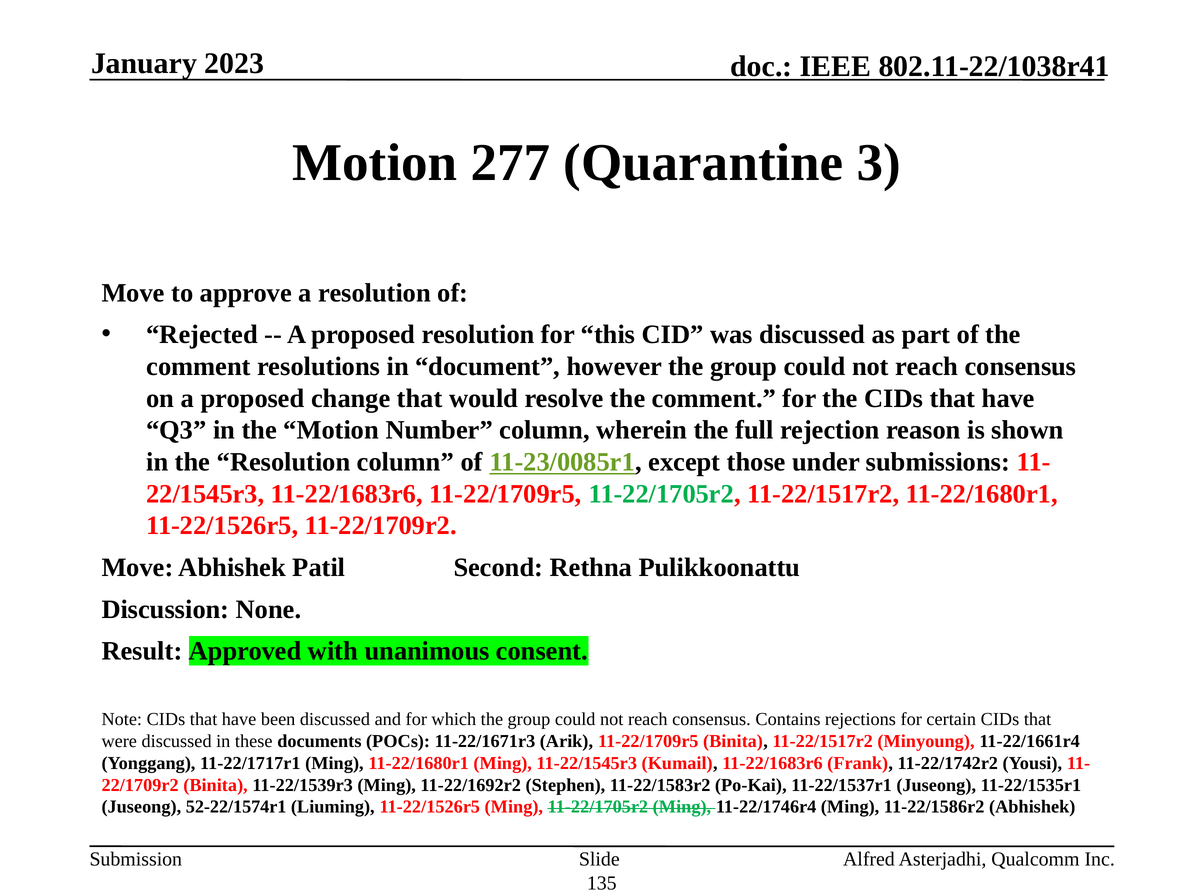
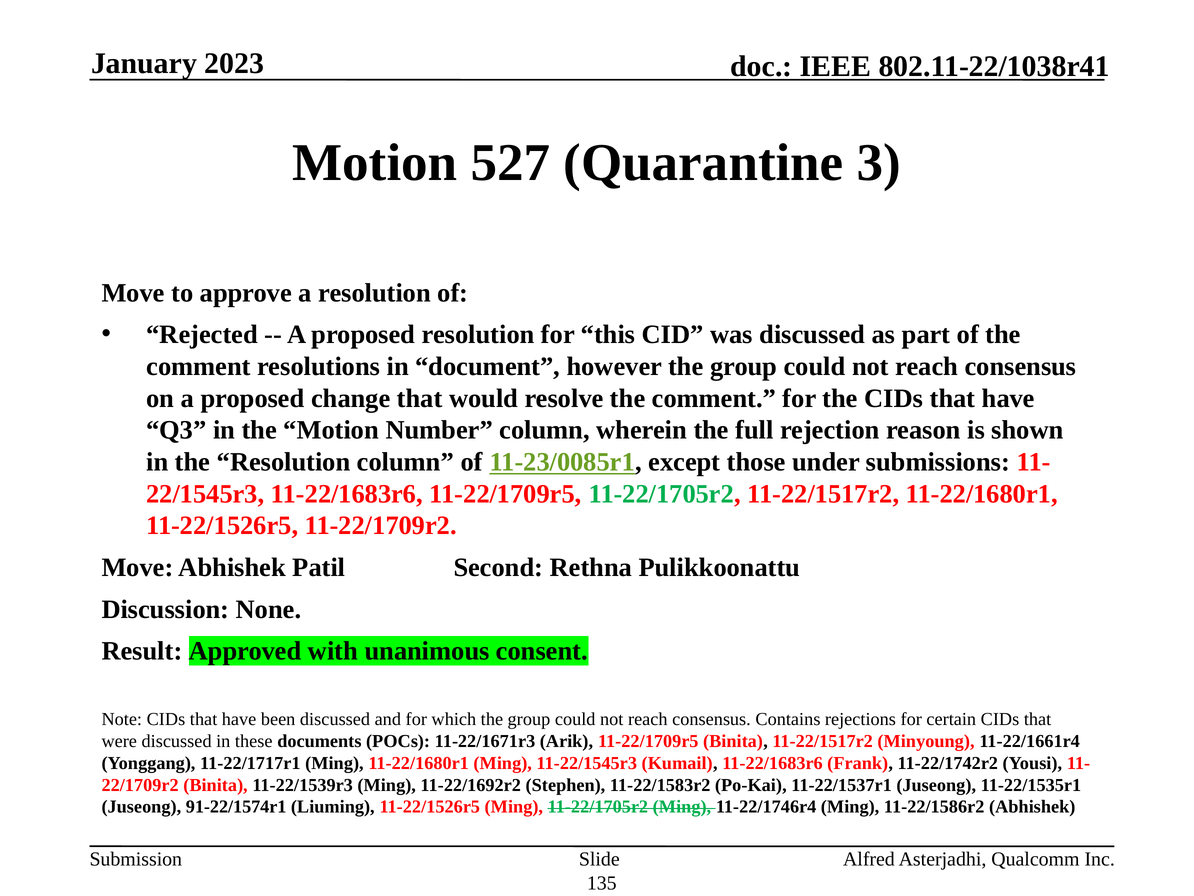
277: 277 -> 527 (510, 163)
52-22/1574r1: 52-22/1574r1 -> 91-22/1574r1 (236, 806)
